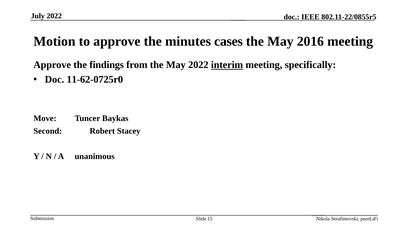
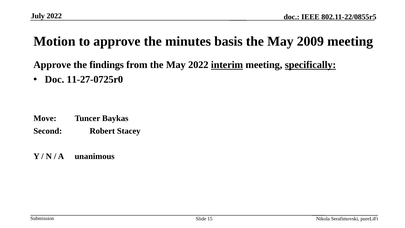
cases: cases -> basis (228, 41)
2016: 2016 -> 2009 (310, 41)
specifically underline: none -> present (310, 65)
11-62-0725r0: 11-62-0725r0 -> 11-27-0725r0 (95, 79)
